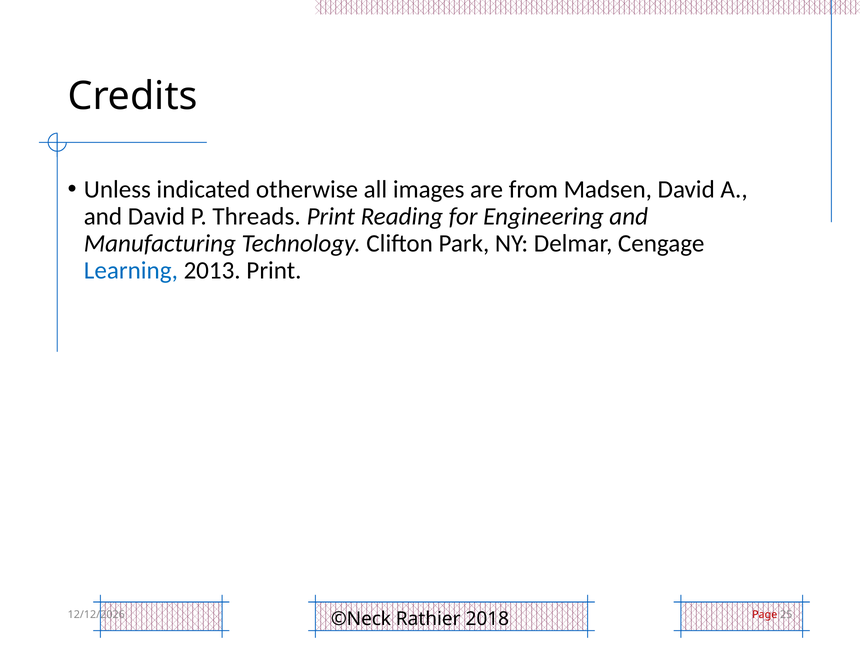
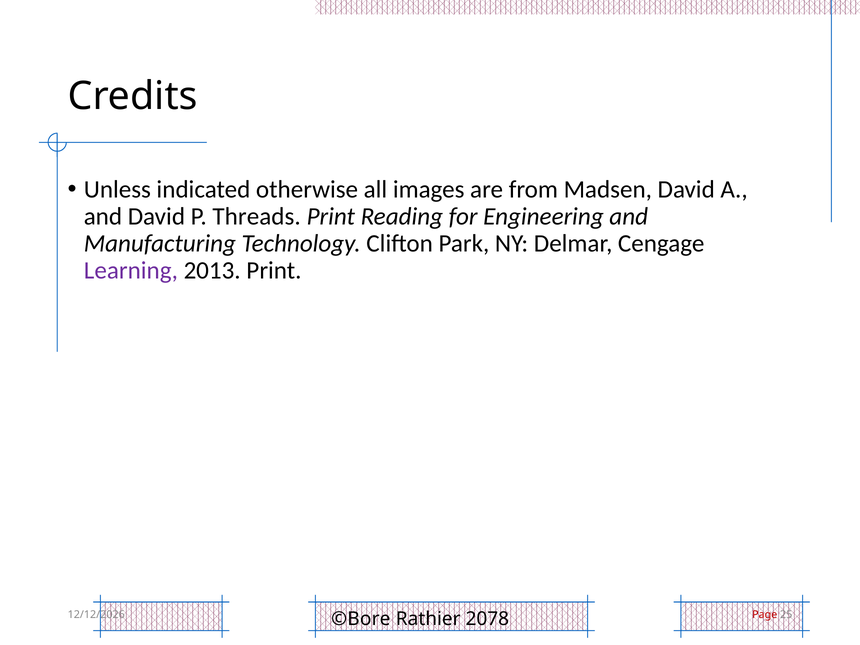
Learning colour: blue -> purple (131, 271)
©Neck: ©Neck -> ©Bore (361, 619)
2018: 2018 -> 2078 (487, 619)
